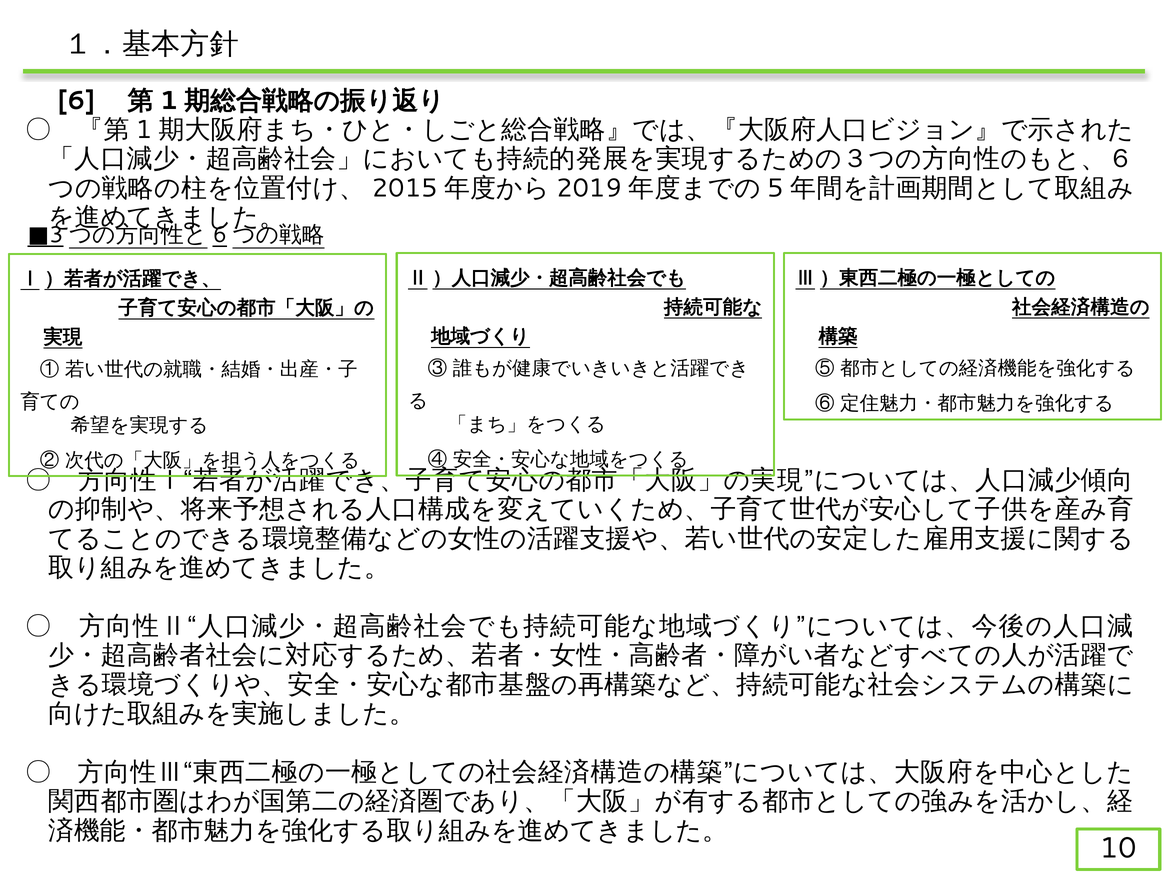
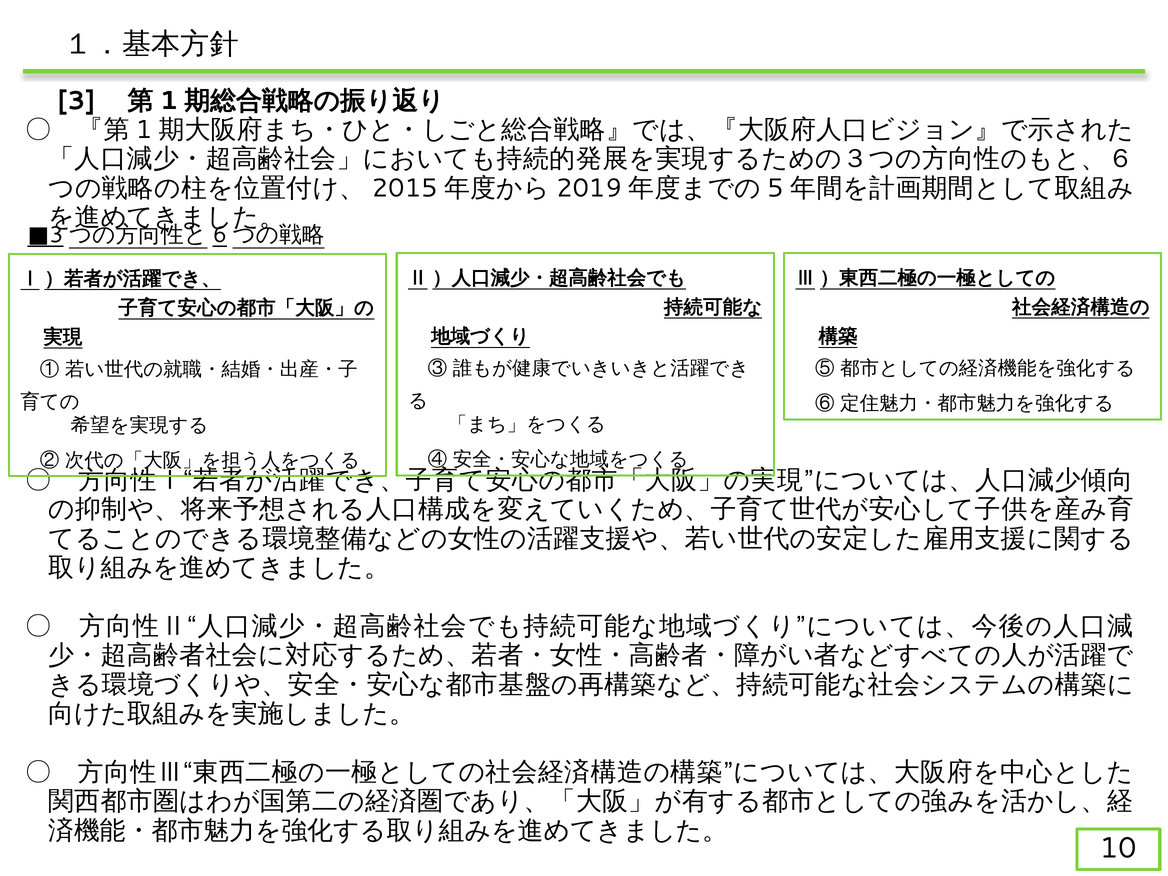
6: 6 -> 3 (76, 100)
